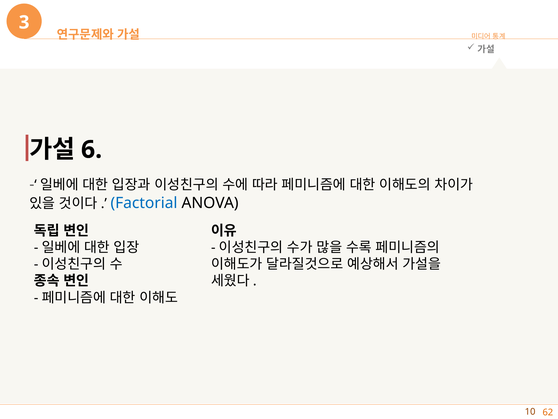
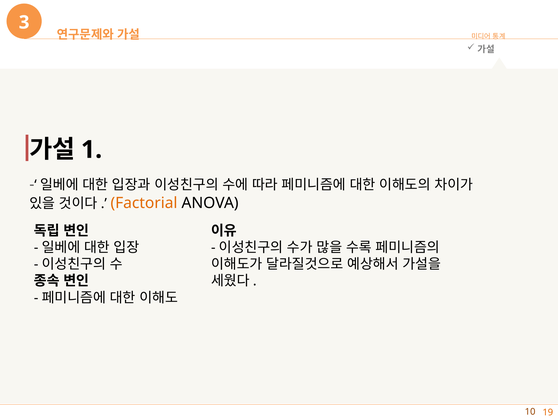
6: 6 -> 1 (92, 149)
Factorial colour: blue -> orange (144, 203)
62: 62 -> 19 (548, 412)
